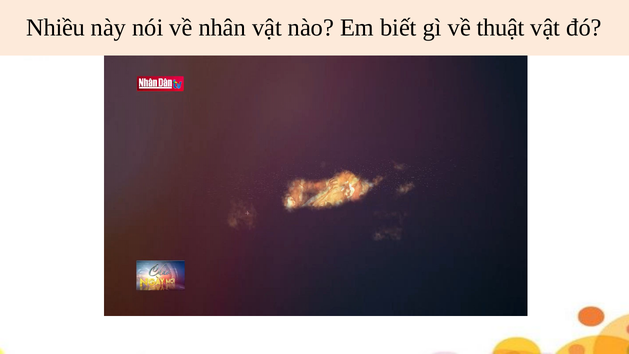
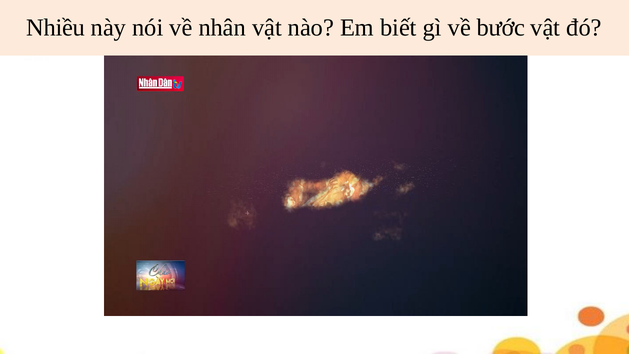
thuật: thuật -> bước (501, 28)
